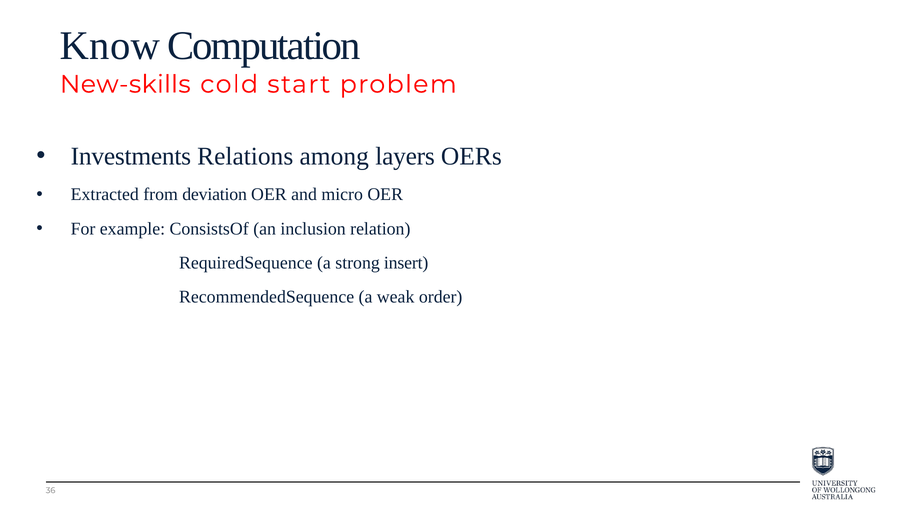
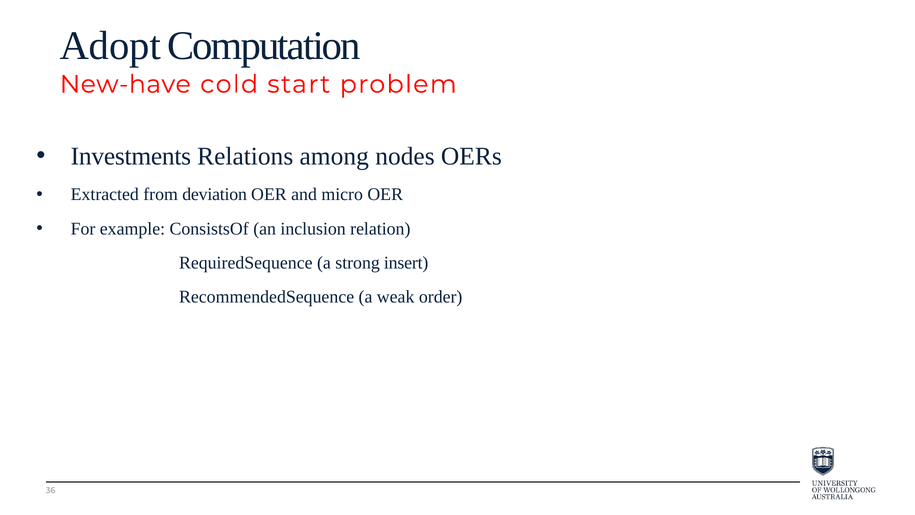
Know: Know -> Adopt (110, 46)
New-skills: New-skills -> New-have (125, 84)
layers: layers -> nodes (405, 156)
